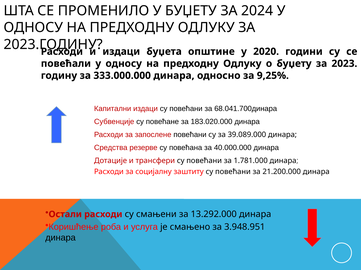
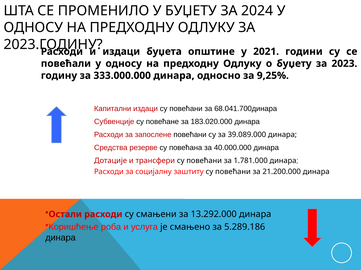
2020: 2020 -> 2021 (266, 52)
3.948.951: 3.948.951 -> 5.289.186 (245, 227)
